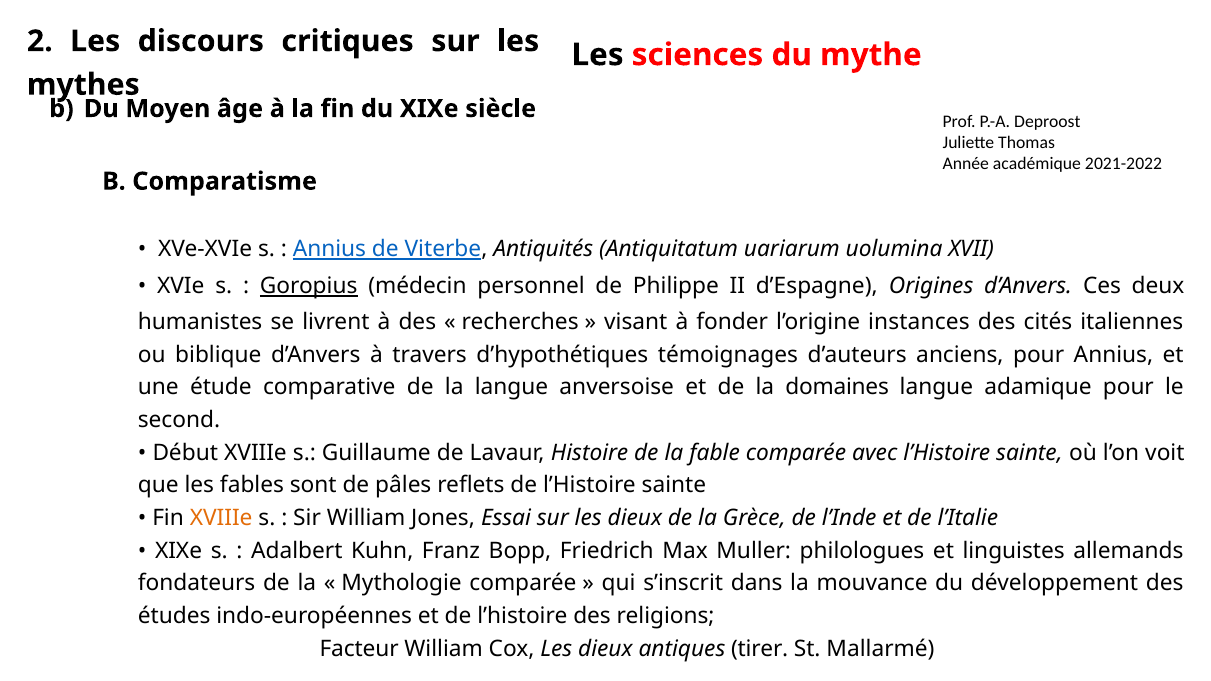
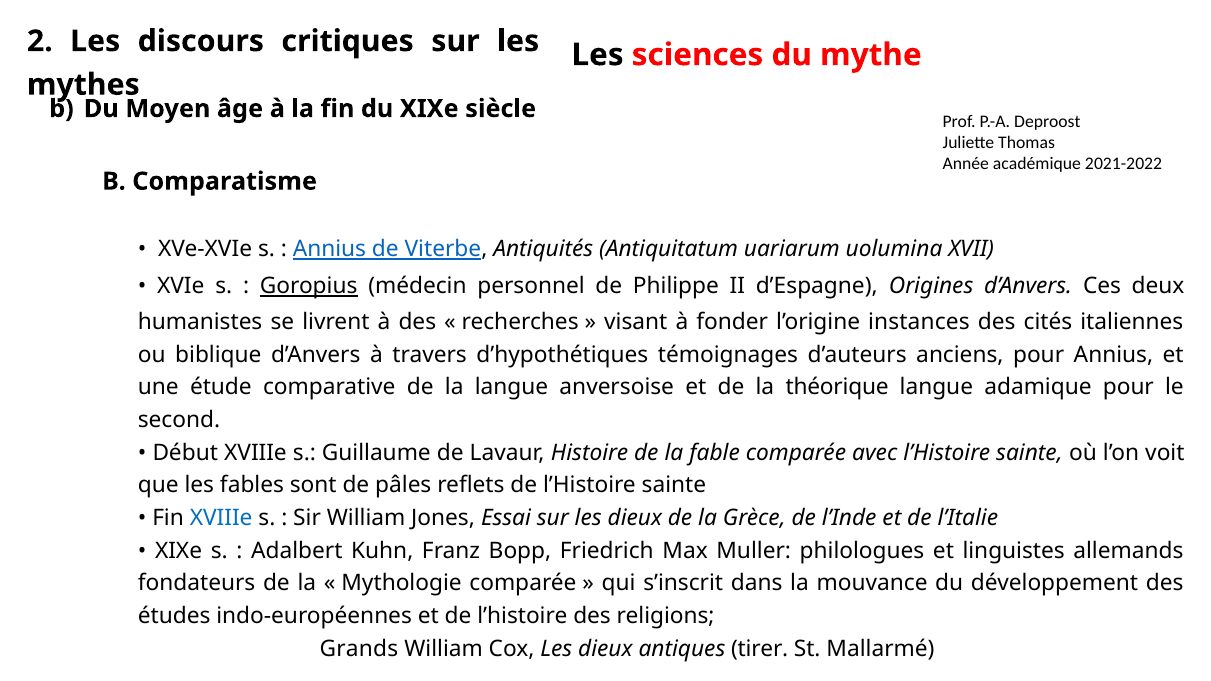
domaines: domaines -> théorique (837, 388)
XVIIIe colour: orange -> blue (221, 518)
Facteur: Facteur -> Grands (359, 649)
